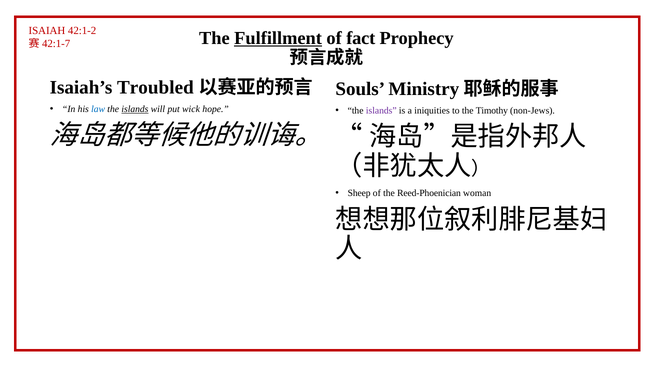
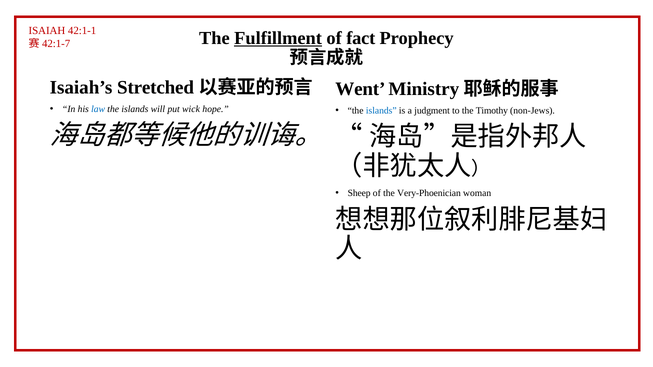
42:1-2: 42:1-2 -> 42:1-1 (82, 30)
Troubled: Troubled -> Stretched (156, 88)
Souls: Souls -> Went (360, 89)
islands underline: present -> none (135, 109)
islands colour: purple -> blue (381, 111)
iniquities: iniquities -> judgment (432, 111)
Reed-Phoenician: Reed-Phoenician -> Very-Phoenician (429, 193)
